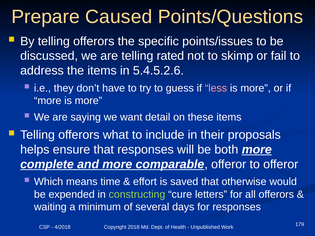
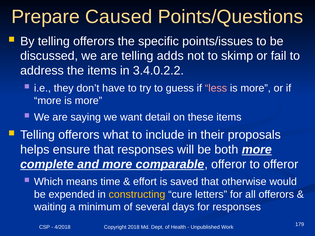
rated: rated -> adds (170, 56)
5.4.5.2.6: 5.4.5.2.6 -> 3.4.0.2.2 (158, 71)
constructing colour: light green -> yellow (137, 195)
